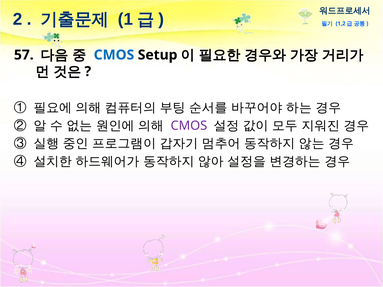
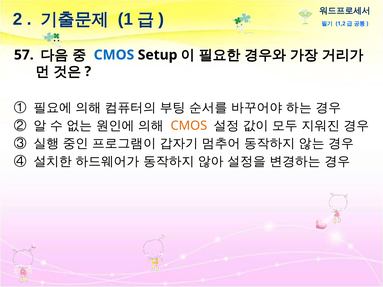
CMOS colour: purple -> orange (189, 126)
